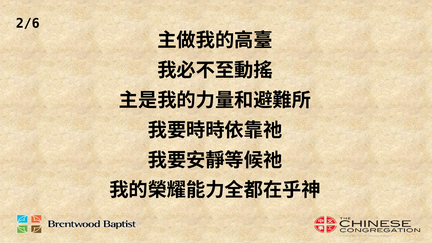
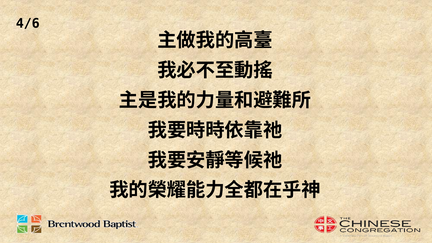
2/6: 2/6 -> 4/6 (28, 23)
